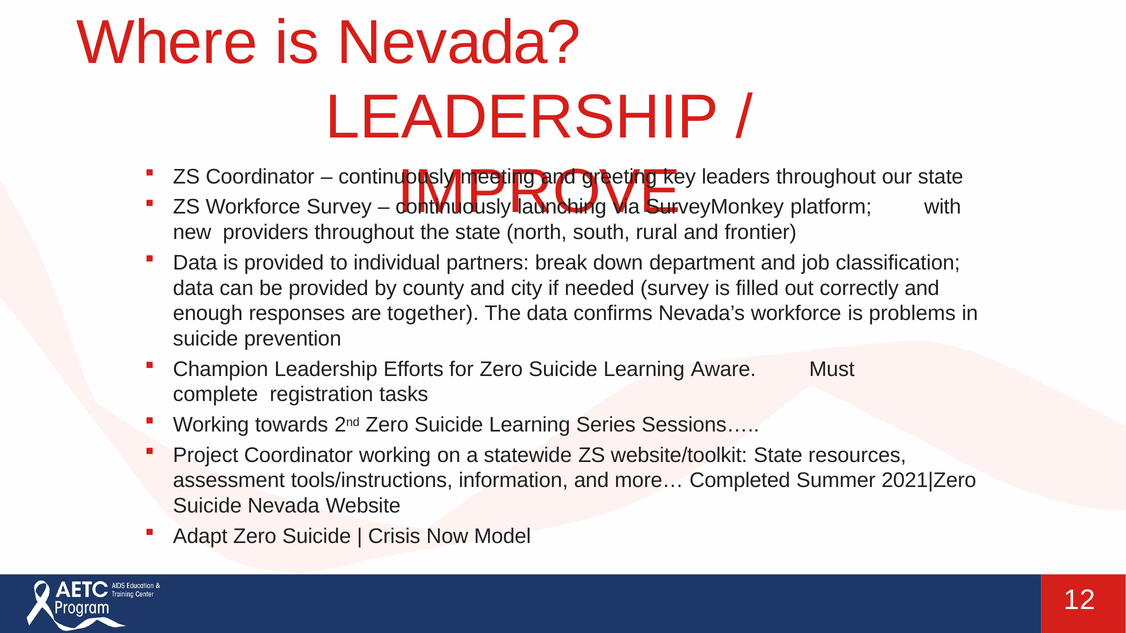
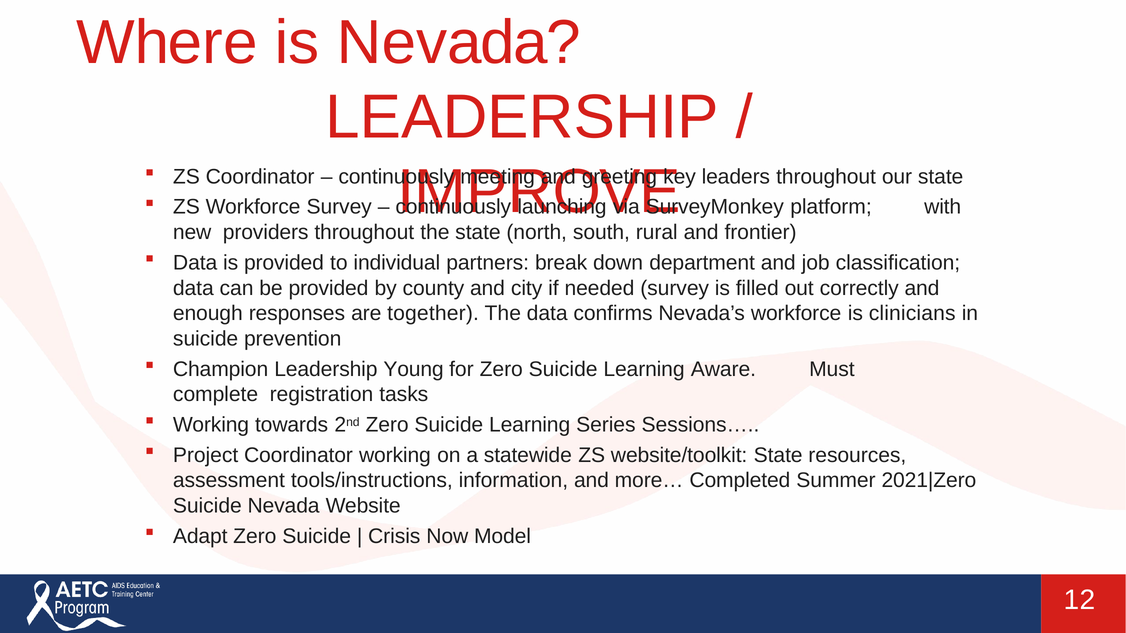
problems: problems -> clinicians (912, 314)
Efforts: Efforts -> Young (414, 369)
